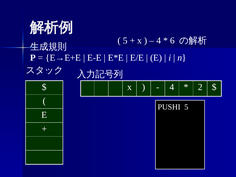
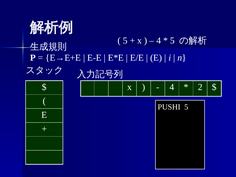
6: 6 -> 5 (172, 41)
